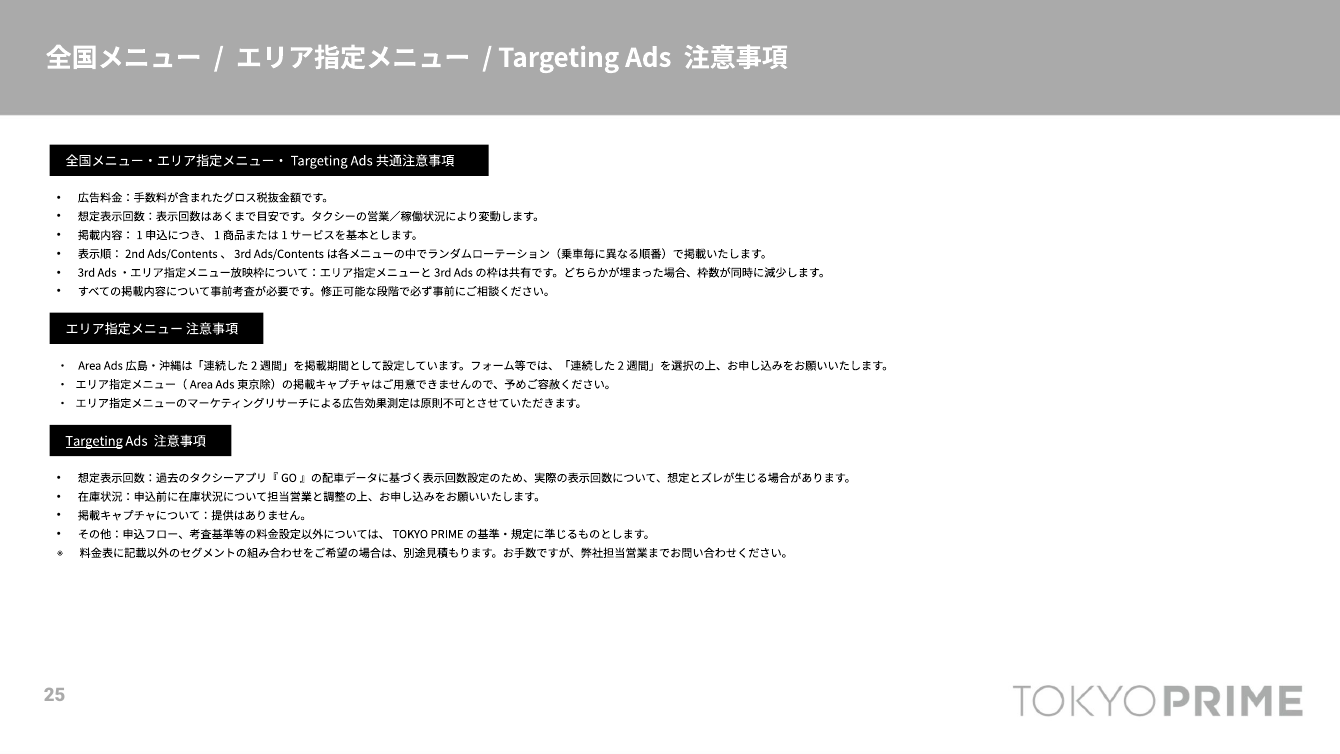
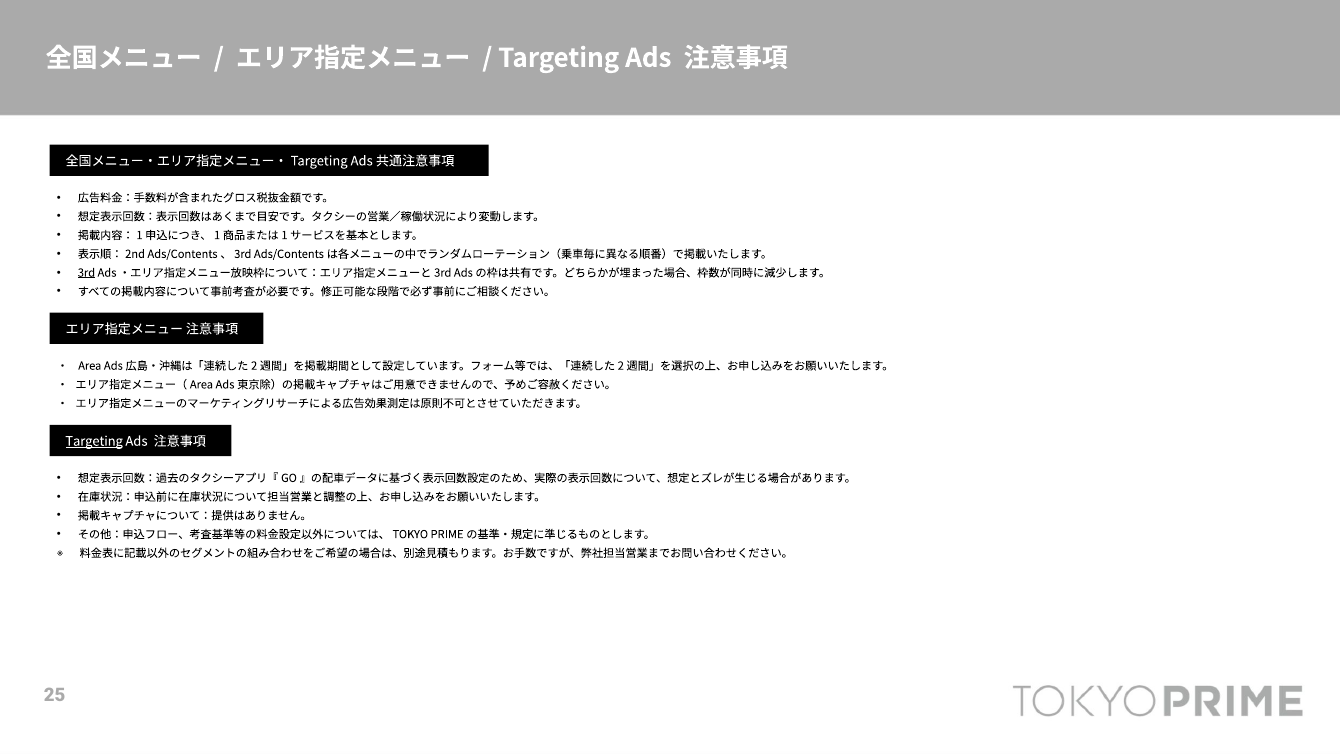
3rd underline: none -> present (86, 273)
